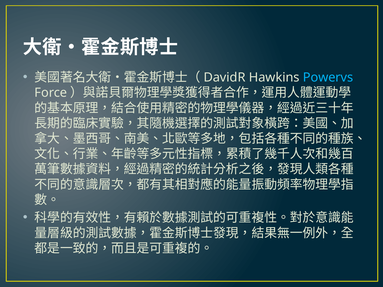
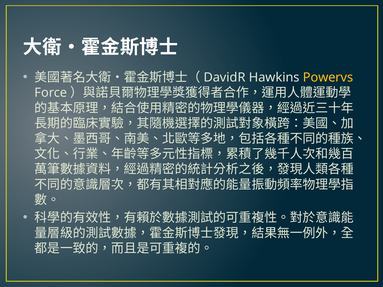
Powervs colour: light blue -> yellow (328, 77)
